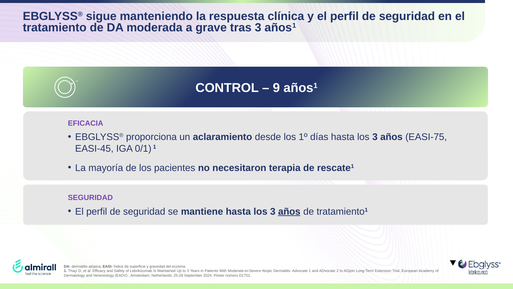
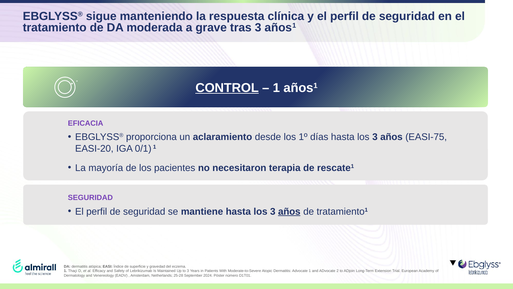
CONTROL underline: none -> present (227, 88)
9: 9 -> 1 (276, 88)
EASI-45: EASI-45 -> EASI-20 (94, 148)
